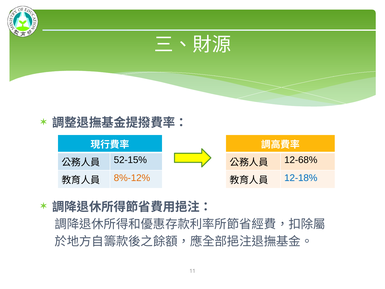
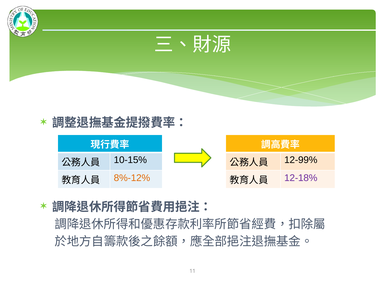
52-15%: 52-15% -> 10-15% (130, 160)
12-68%: 12-68% -> 12-99% (301, 160)
12-18% colour: blue -> purple (301, 178)
